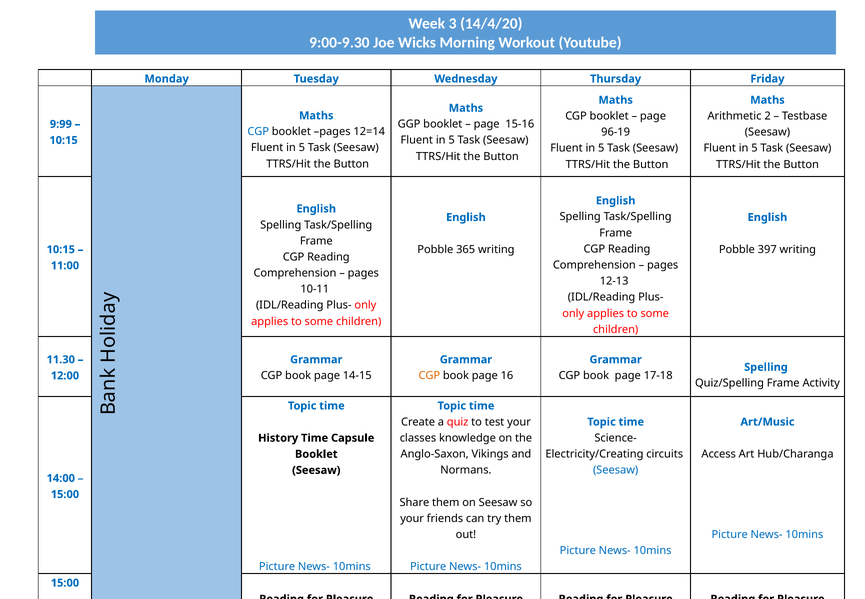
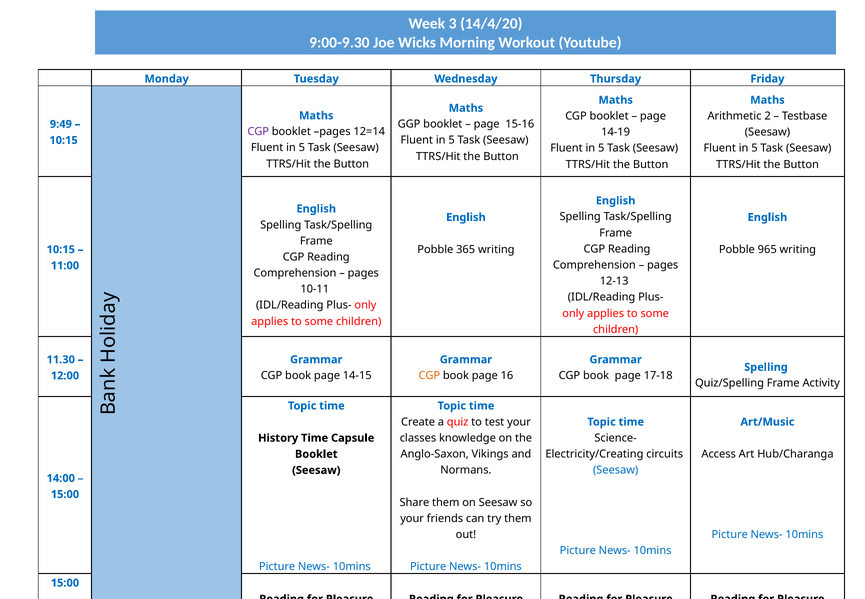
9:99: 9:99 -> 9:49 (61, 124)
CGP colour: blue -> purple (258, 132)
96-19: 96-19 -> 14-19 (616, 132)
397: 397 -> 965 (767, 249)
